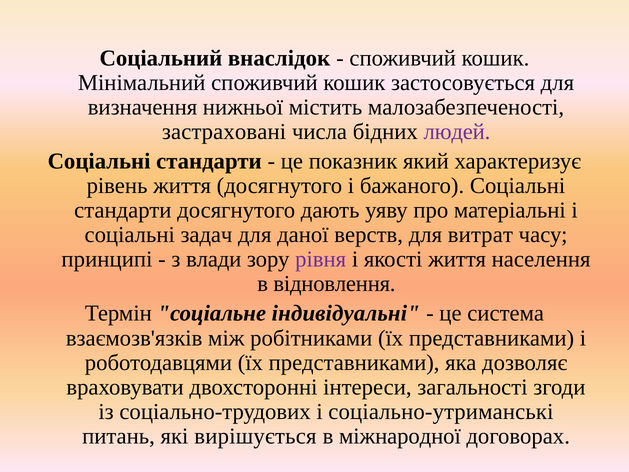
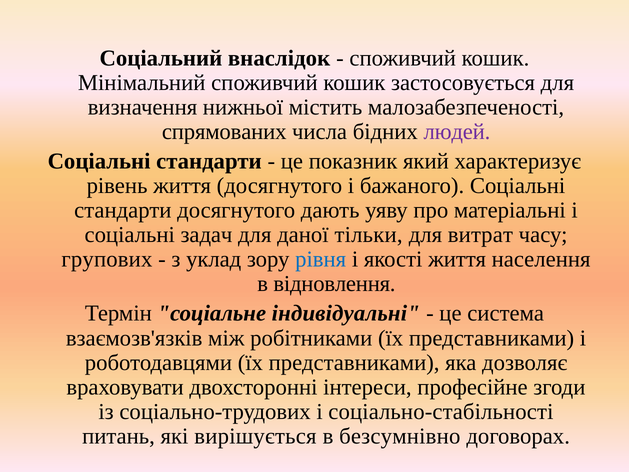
застраховані: застраховані -> спрямованих (224, 132)
верств: верств -> тільки (369, 235)
принципі: принципі -> групових (107, 259)
влади: влади -> уклад (214, 259)
рівня colour: purple -> blue (321, 259)
загальності: загальності -> професійне (472, 387)
соціально-утриманські: соціально-утриманські -> соціально-стабільності (441, 411)
міжнародної: міжнародної -> безсумнівно (400, 436)
